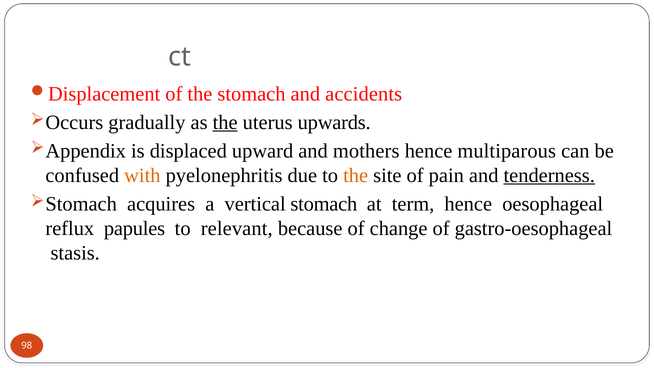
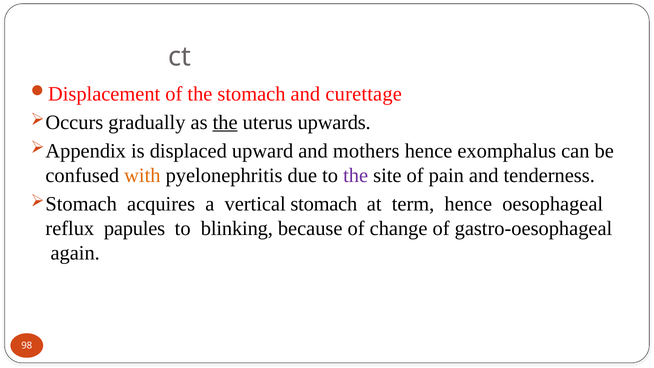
accidents: accidents -> curettage (364, 94)
multiparous: multiparous -> exomphalus (507, 151)
the colour: orange -> purple (356, 175)
tenderness underline: present -> none (549, 175)
relevant: relevant -> blinking (237, 228)
stasis: stasis -> again (75, 253)
